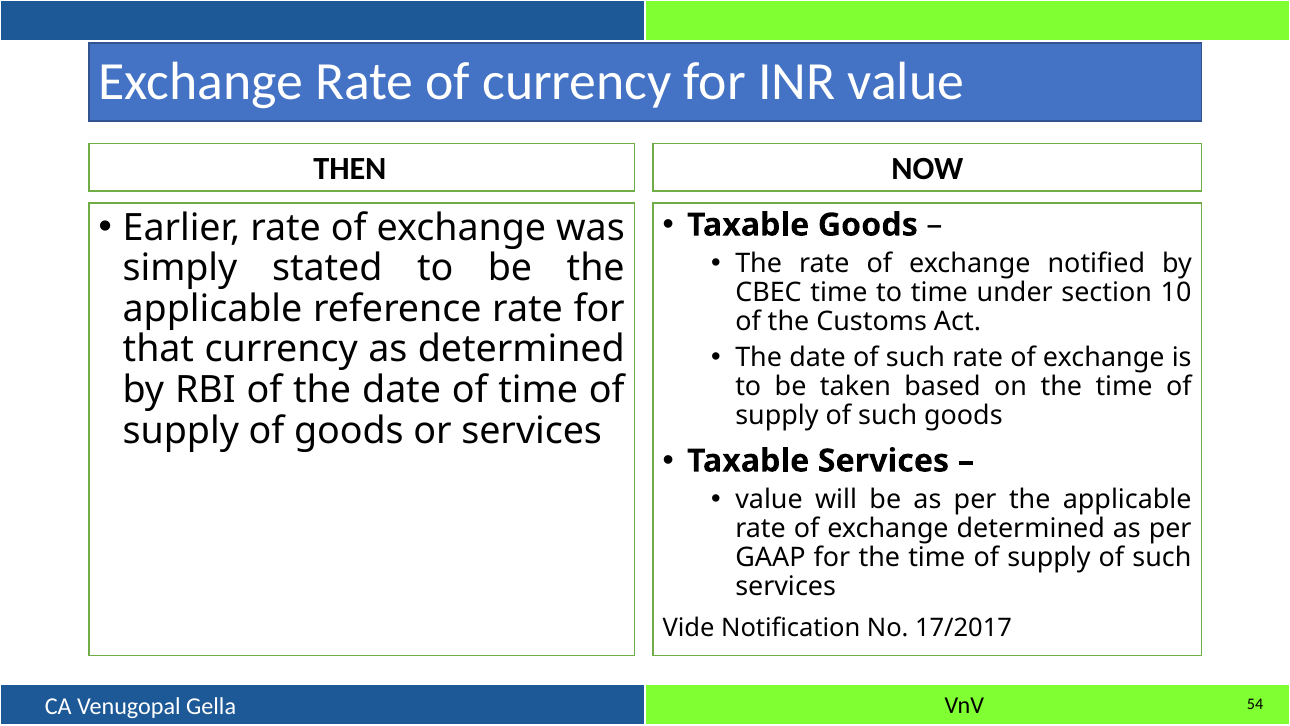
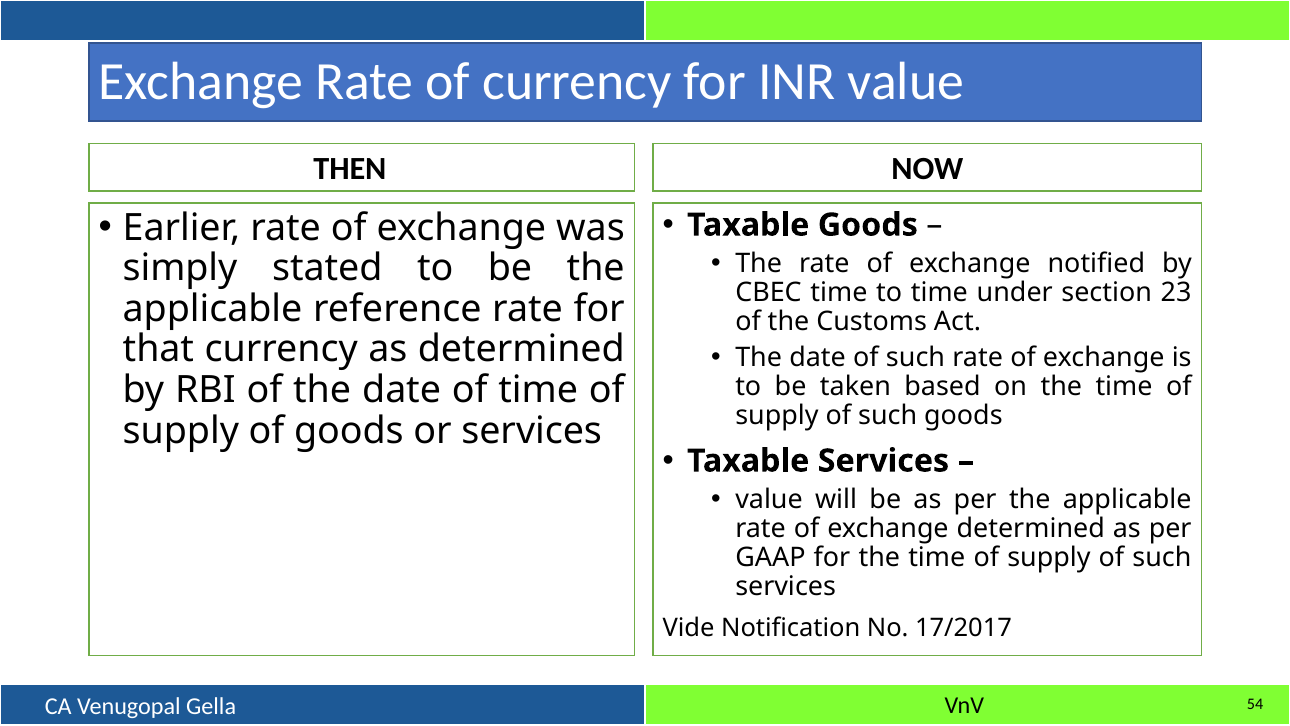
10: 10 -> 23 (1176, 293)
